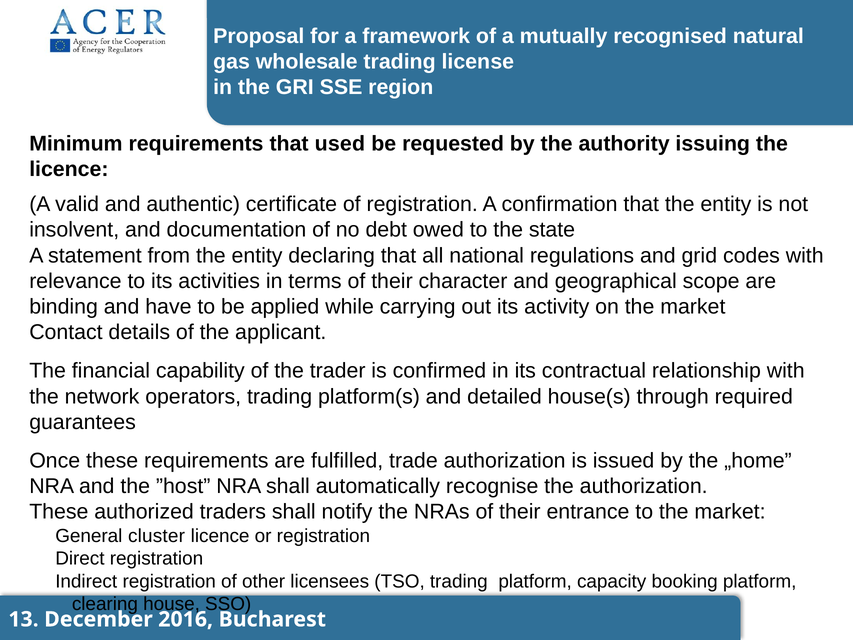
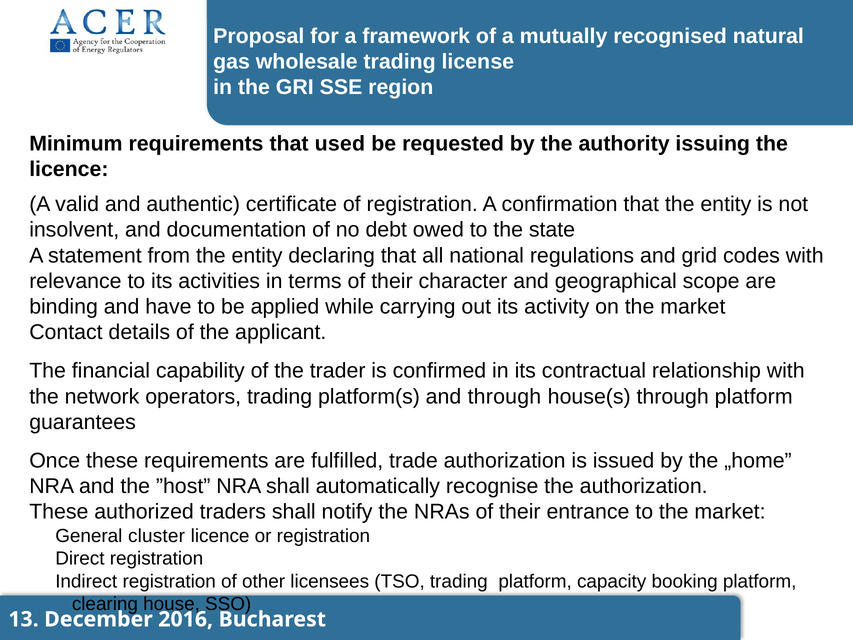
and detailed: detailed -> through (504, 396)
through required: required -> platform (754, 396)
